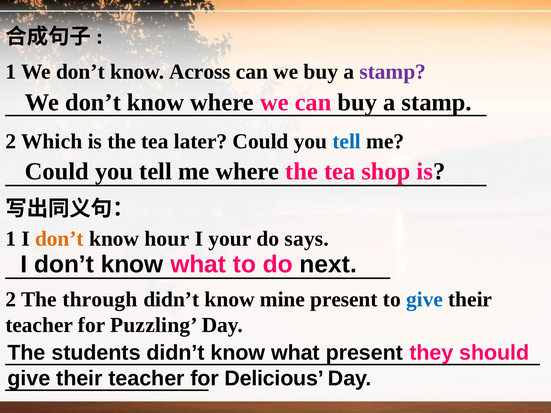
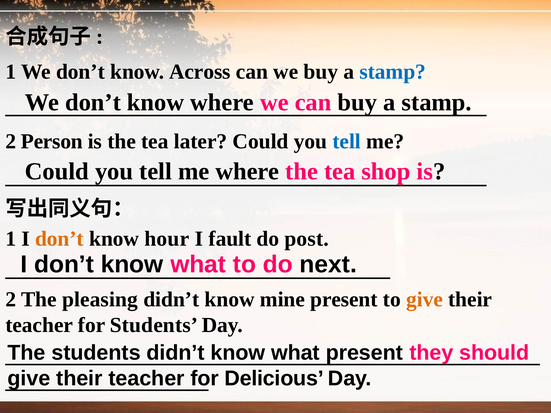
stamp colour: purple -> blue (393, 72)
Which: Which -> Person (52, 142)
your: your -> fault (230, 239)
says: says -> post (307, 239)
through: through -> pleasing (100, 300)
give colour: blue -> orange (425, 300)
for Puzzling: Puzzling -> Students (154, 325)
